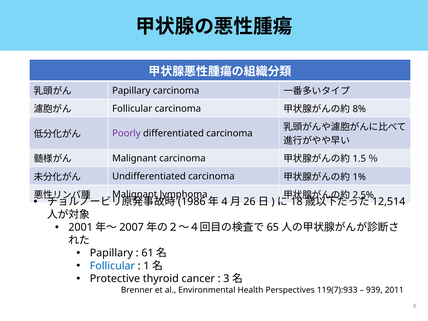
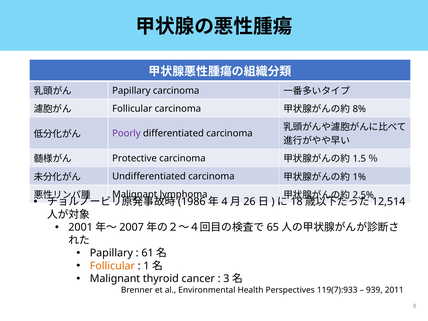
Malignant: Malignant -> Protective (135, 158)
Follicular colour: blue -> orange (112, 266)
Protective: Protective -> Malignant (115, 279)
